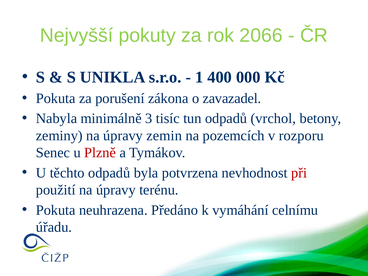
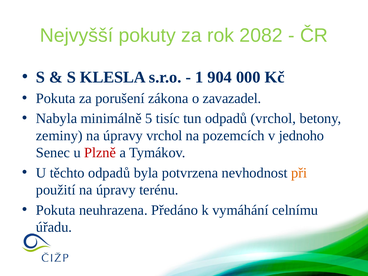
2066: 2066 -> 2082 (261, 35)
UNIKLA: UNIKLA -> KLESLA (113, 77)
400: 400 -> 904 (220, 77)
3: 3 -> 5 (149, 118)
úpravy zemin: zemin -> vrchol (164, 136)
rozporu: rozporu -> jednoho (301, 136)
při colour: red -> orange (299, 173)
